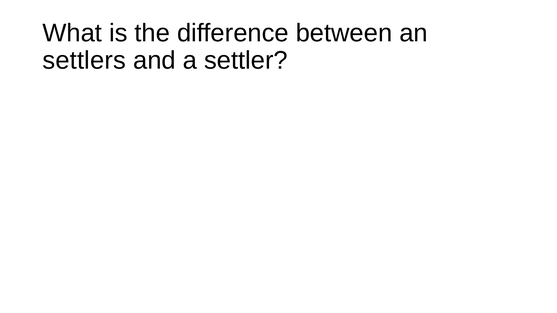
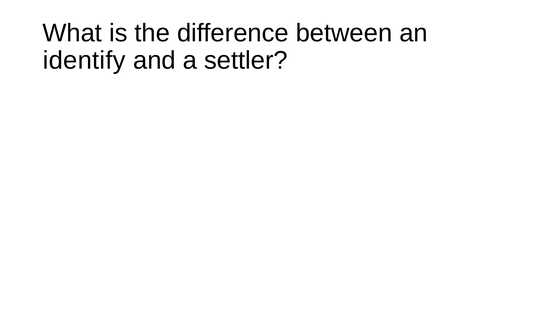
settlers: settlers -> identify (84, 61)
